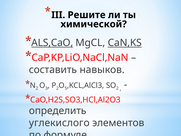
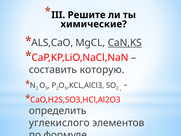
химической: химической -> химические (94, 24)
ALS,CaO underline: present -> none (52, 43)
навыков: навыков -> которую (102, 70)
